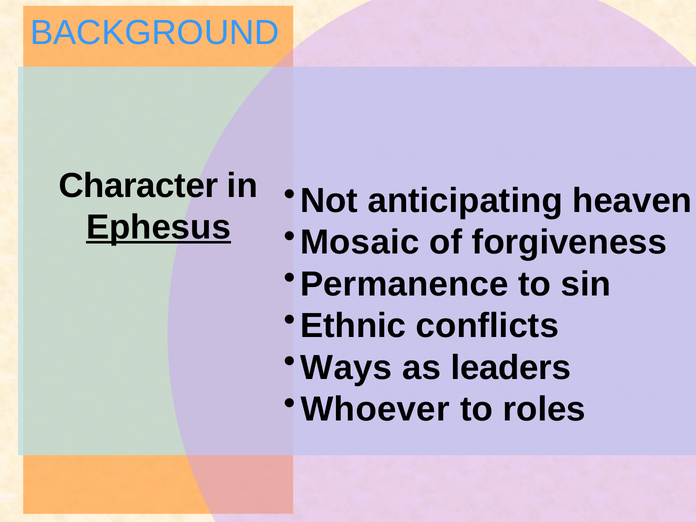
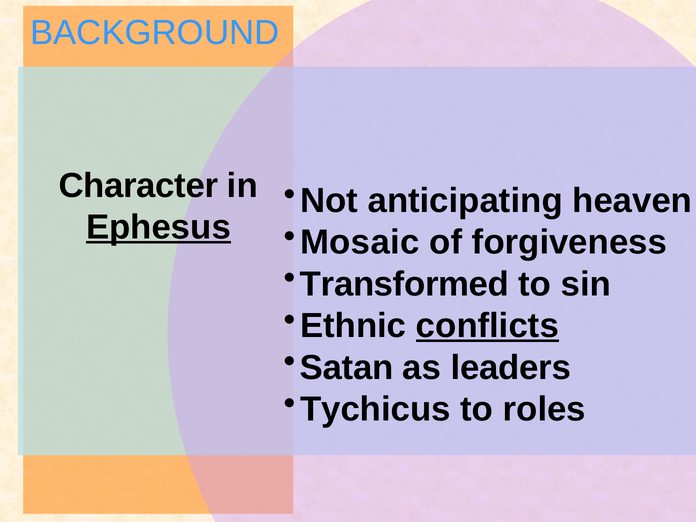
Permanence: Permanence -> Transformed (405, 284)
conflicts underline: none -> present (487, 326)
Ways: Ways -> Satan (347, 368)
Whoever: Whoever -> Tychicus (375, 409)
